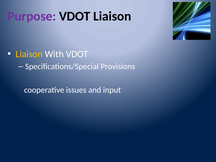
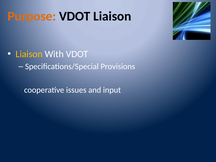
Purpose colour: purple -> orange (32, 16)
